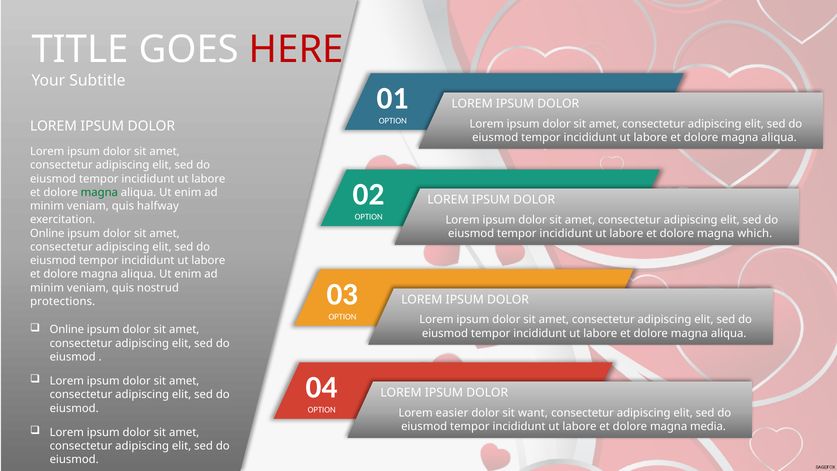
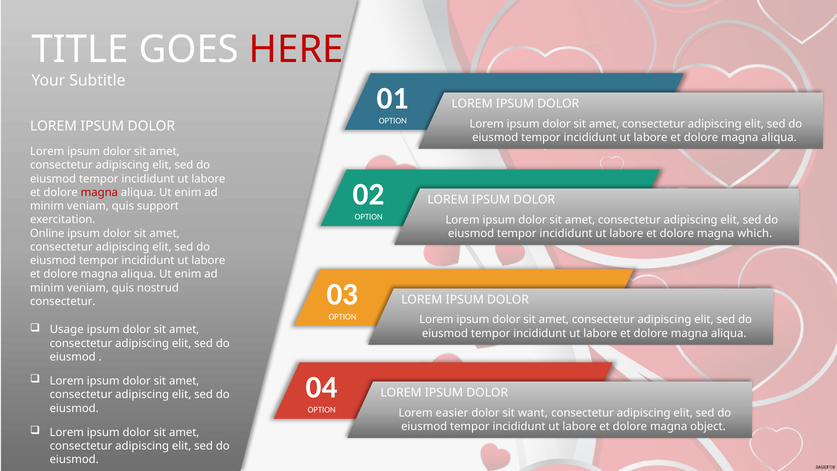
magna colour: green -> red (99, 192)
halfway: halfway -> support (158, 206)
protections: protections -> consectetur (63, 301)
Online: Online -> Usage (67, 330)
media: media -> object (708, 426)
